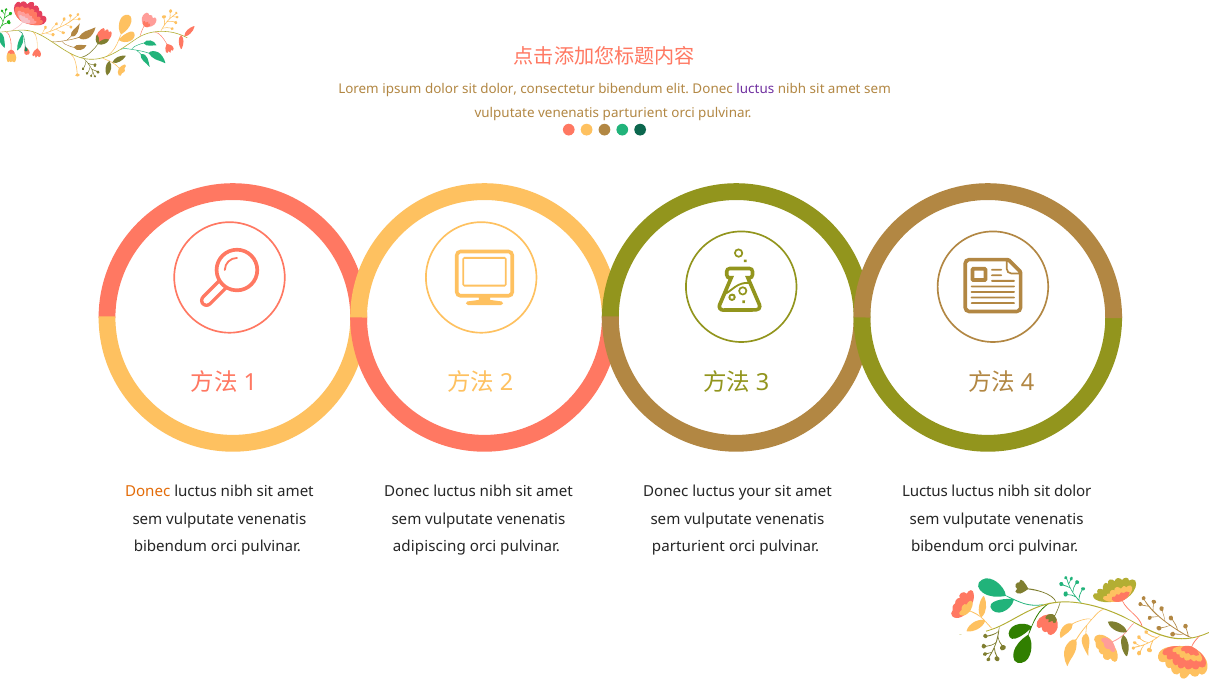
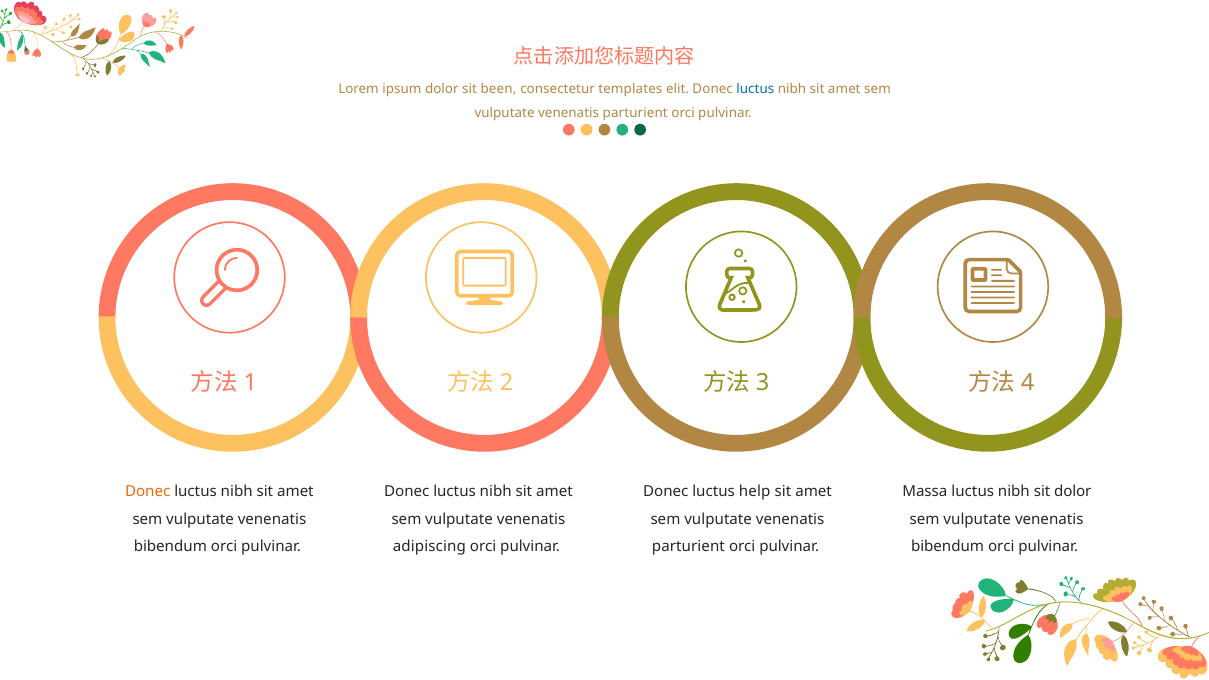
dolor sit dolor: dolor -> been (499, 89)
consectetur bibendum: bibendum -> templates (630, 89)
luctus colour: purple -> blue (755, 89)
your: your -> help (755, 492)
Luctus: Luctus -> Massa (925, 492)
